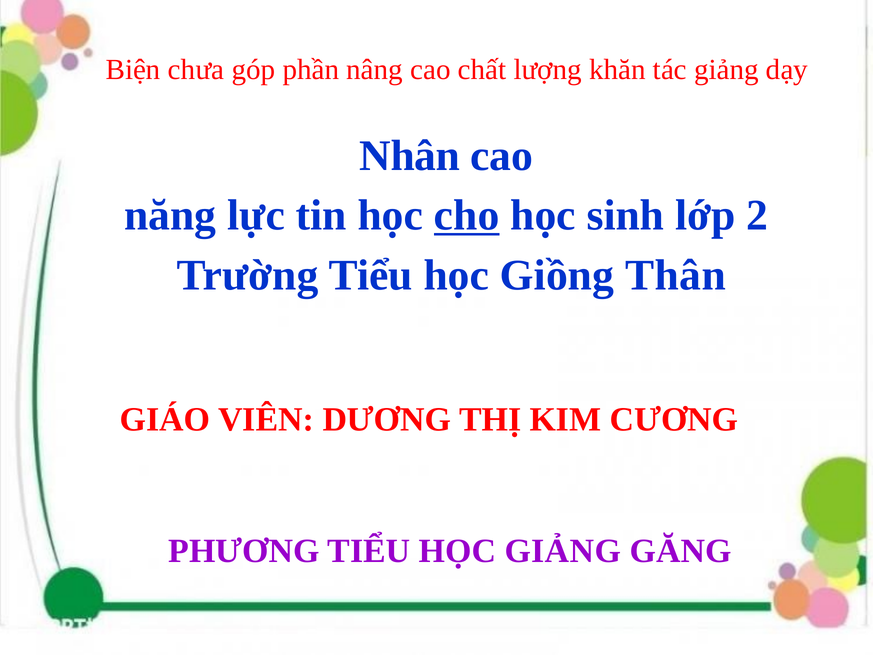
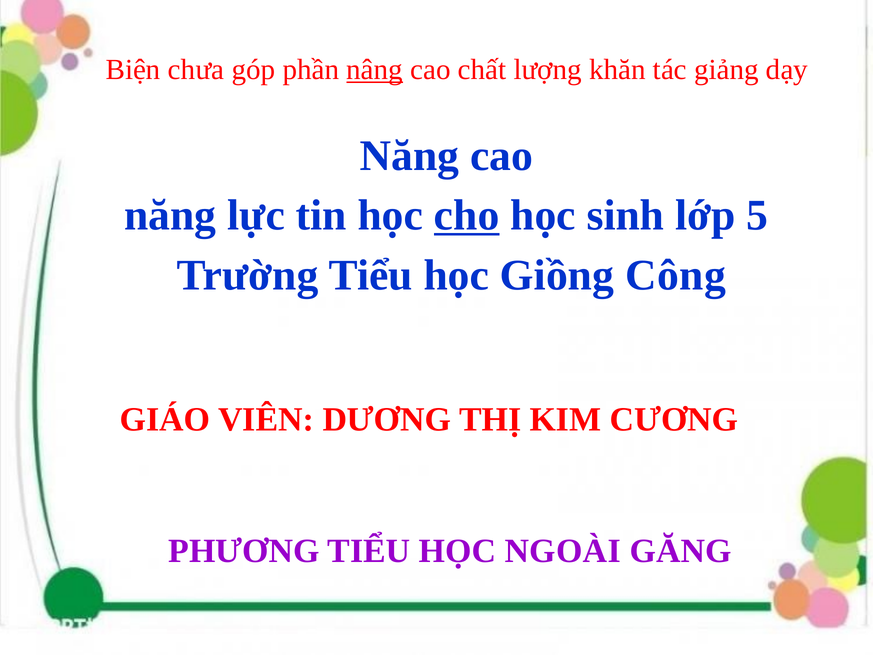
nâng underline: none -> present (375, 70)
Nhân: Nhân -> Năng (410, 156)
2: 2 -> 5 (757, 215)
Thân: Thân -> Công (676, 275)
HỌC GIẢNG: GIẢNG -> NGOÀI (563, 551)
